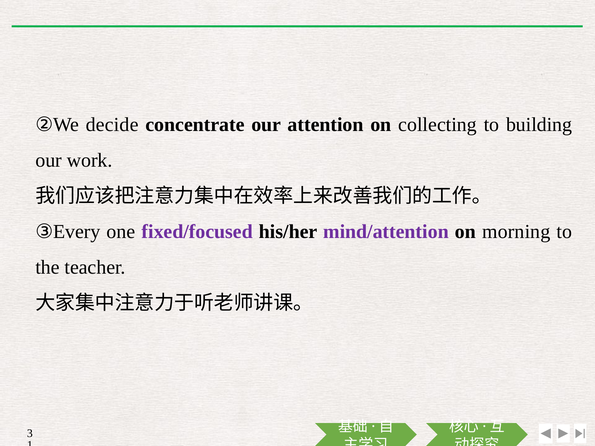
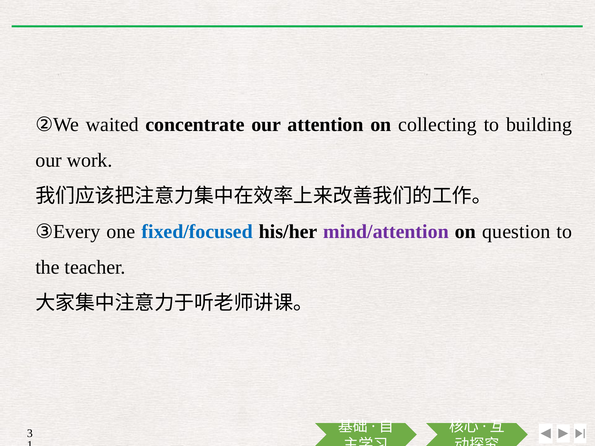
decide: decide -> waited (112, 125)
fixed/focused colour: purple -> blue (197, 232)
morning: morning -> question (516, 232)
